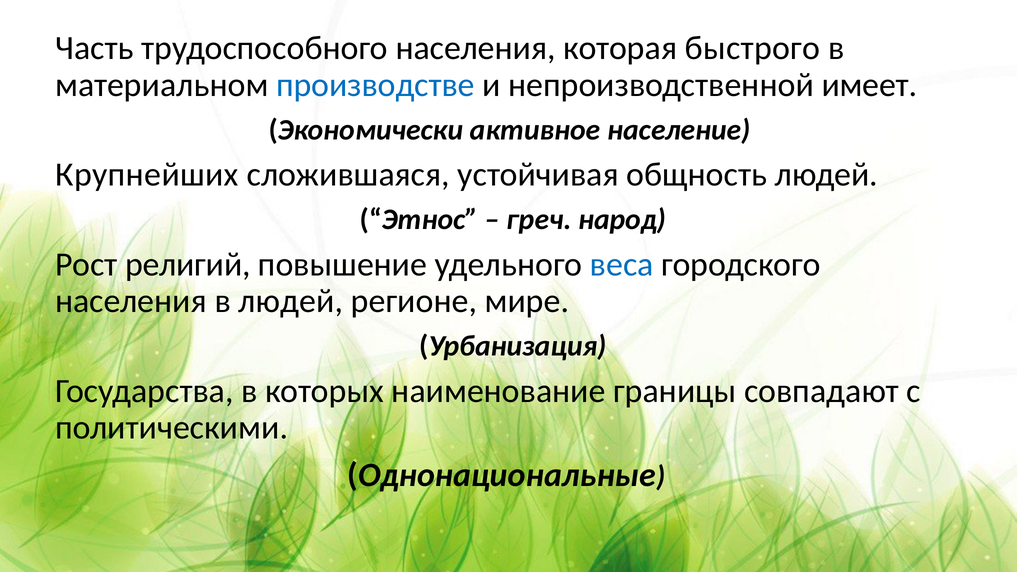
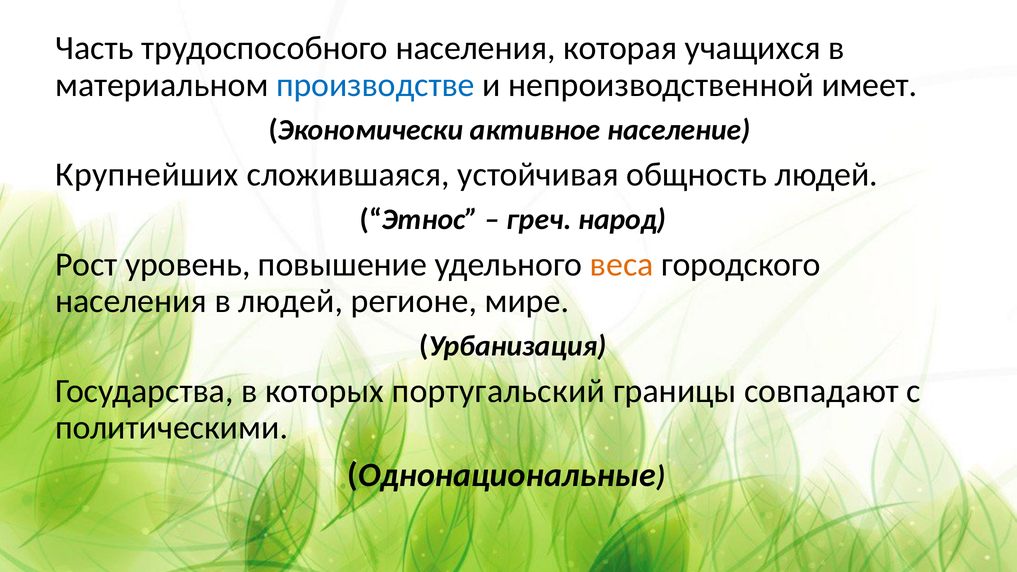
быстрого: быстрого -> учащихся (753, 48)
религий: религий -> уровень (188, 265)
веса colour: blue -> orange (622, 265)
наименование: наименование -> португальский (498, 391)
